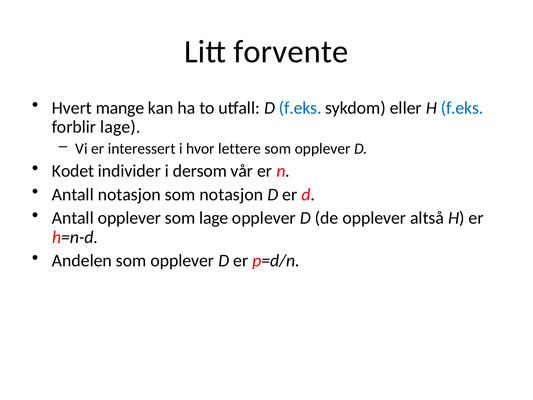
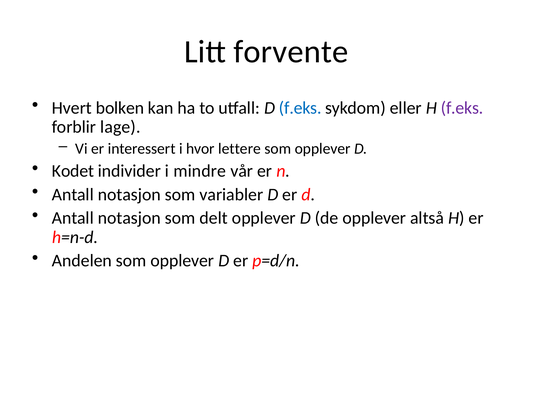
mange: mange -> bolken (120, 108)
f.eks colour: blue -> purple (462, 108)
dersom: dersom -> mindre (200, 171)
som notasjon: notasjon -> variabler (231, 194)
opplever: opplever -> notasjon (129, 218)
som lage: lage -> delt (214, 218)
